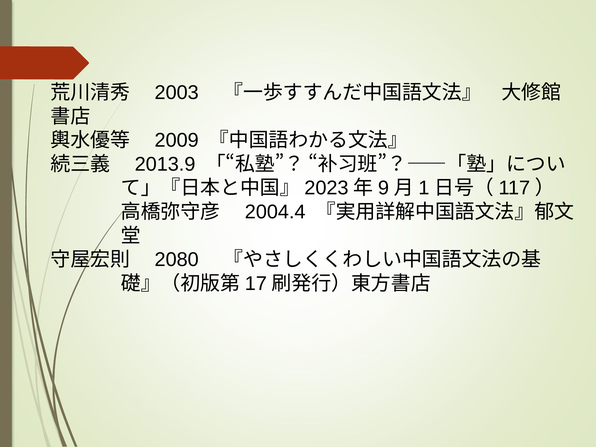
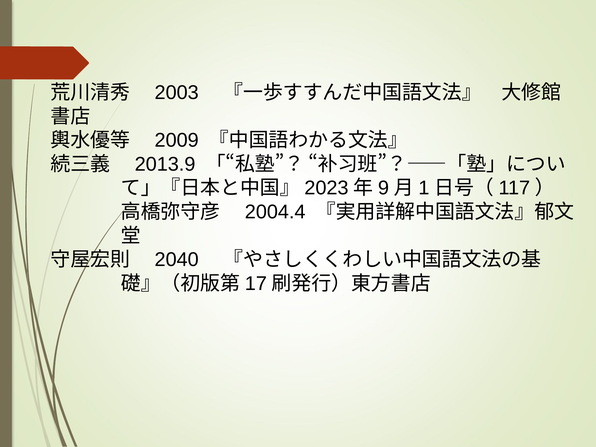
2080: 2080 -> 2040 (177, 260)
